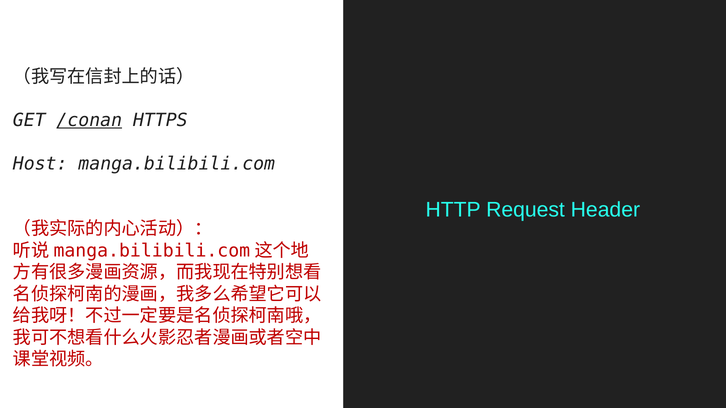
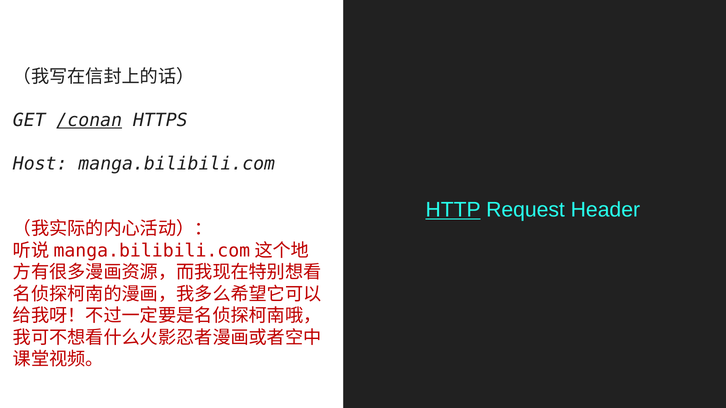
HTTP underline: none -> present (453, 210)
